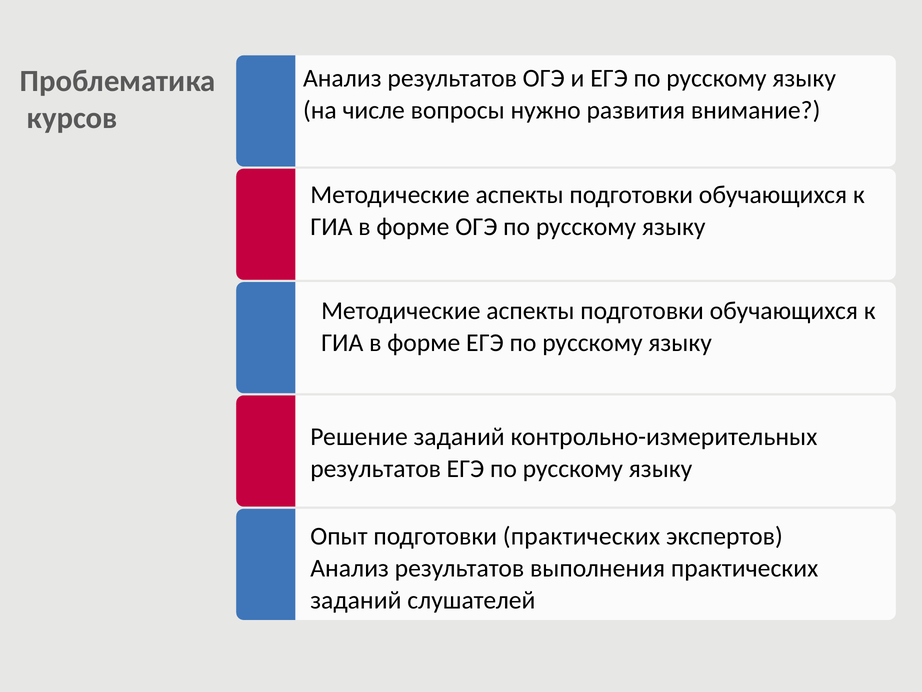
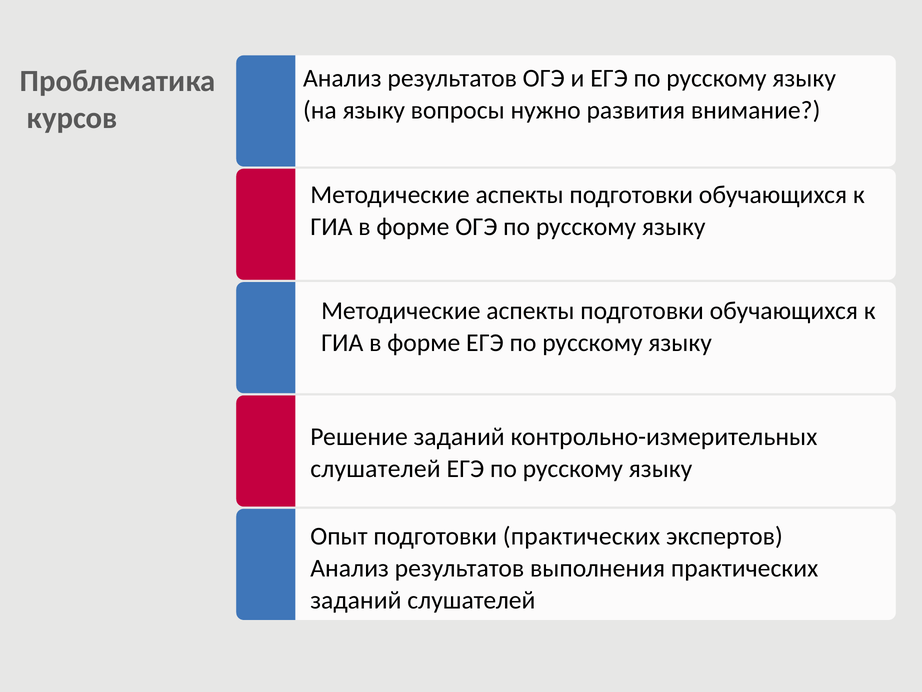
на числе: числе -> языку (374, 110)
результатов: результатов -> слушателей (376, 469)
